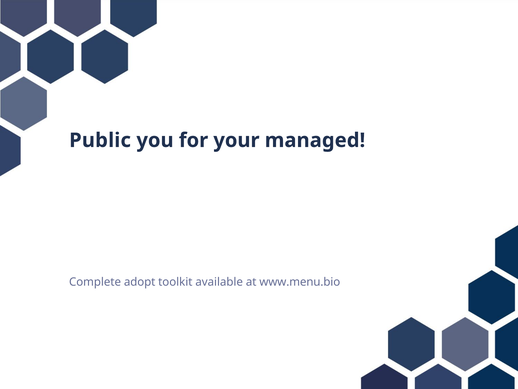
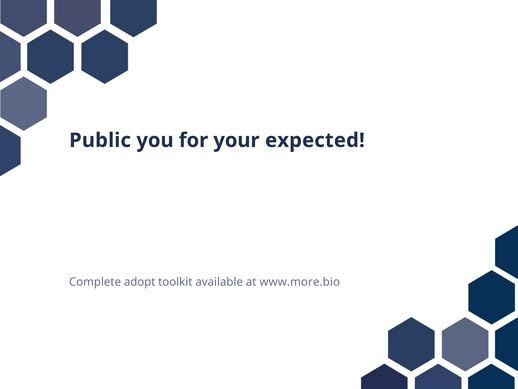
managed: managed -> expected (315, 140)
www.menu.bio: www.menu.bio -> www.more.bio (300, 282)
